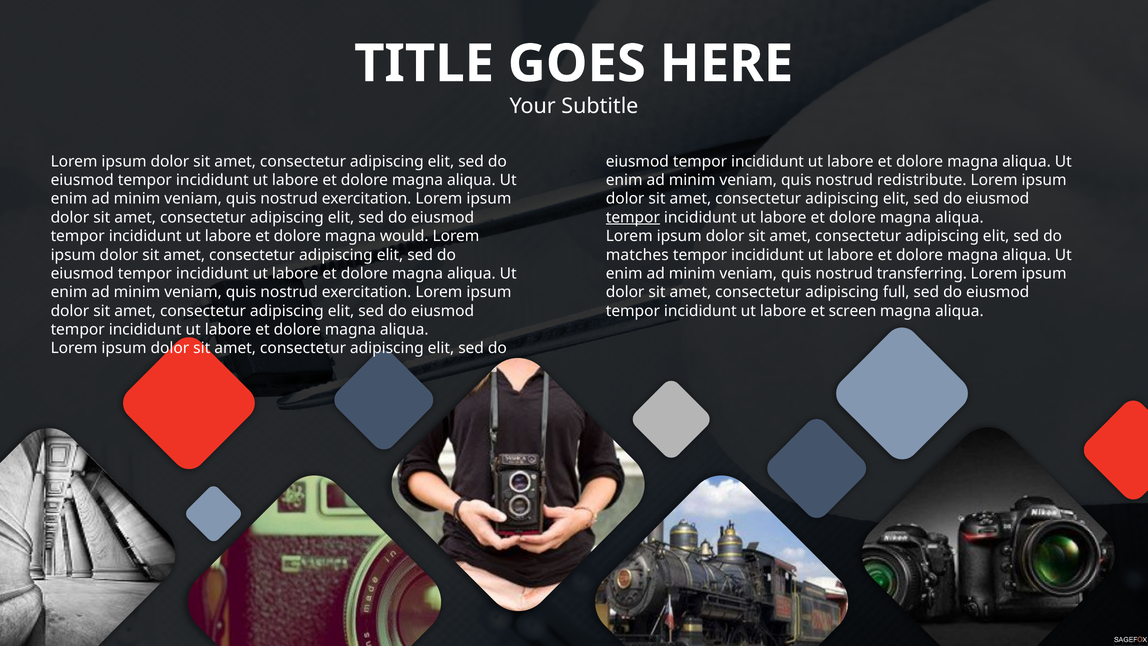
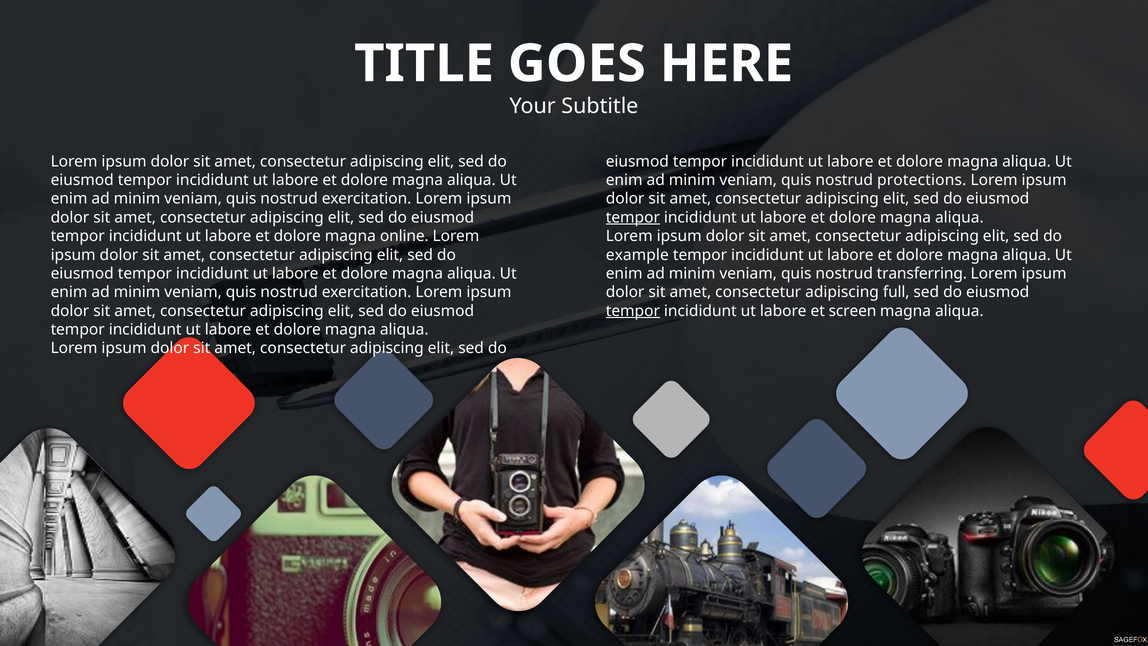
redistribute: redistribute -> protections (922, 180)
would: would -> online (404, 236)
matches: matches -> example (637, 255)
tempor underline: none -> present (633, 311)
